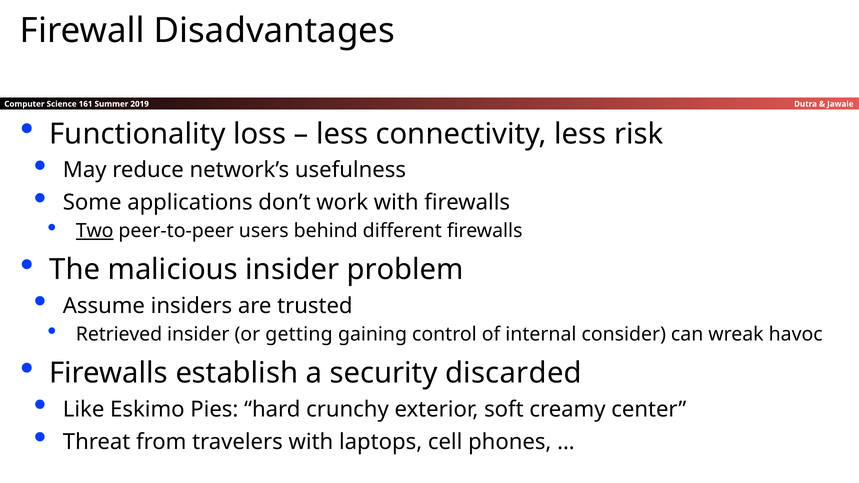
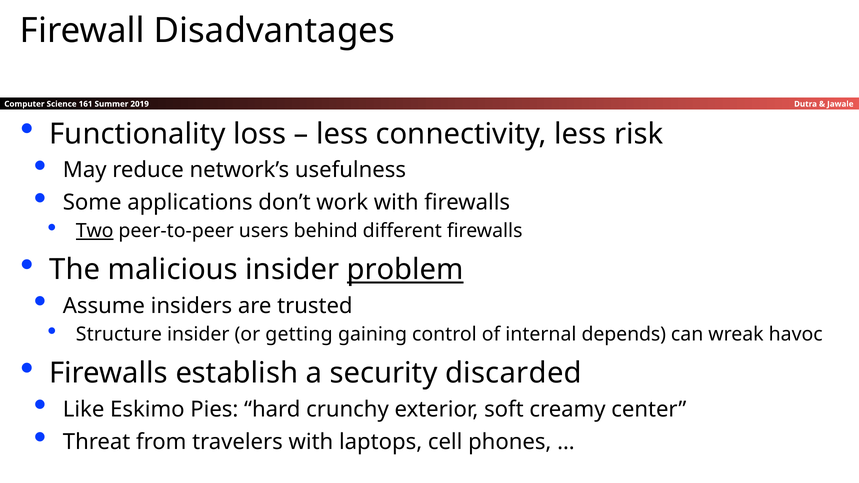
problem underline: none -> present (405, 270)
Retrieved: Retrieved -> Structure (119, 334)
consider: consider -> depends (624, 334)
